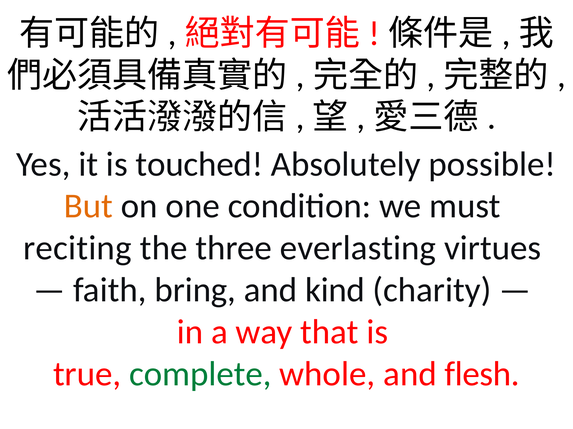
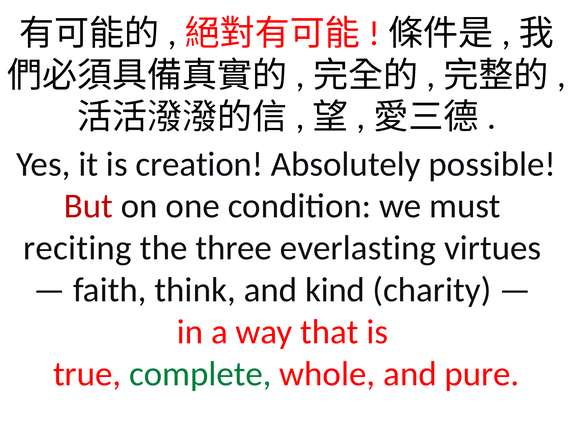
touched: touched -> creation (199, 164)
But colour: orange -> red (88, 206)
bring: bring -> think (195, 290)
flesh: flesh -> pure (482, 374)
